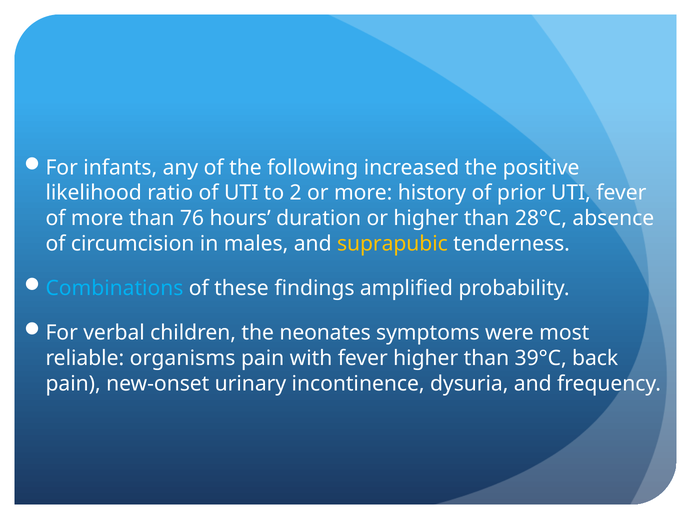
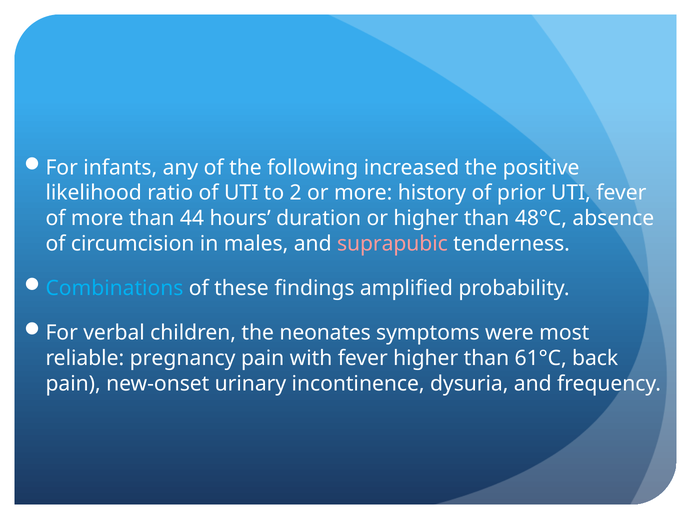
76: 76 -> 44 (192, 218)
28°C: 28°C -> 48°C (541, 218)
suprapubic colour: yellow -> pink (392, 243)
organisms: organisms -> pregnancy (183, 358)
39°C: 39°C -> 61°C (541, 358)
